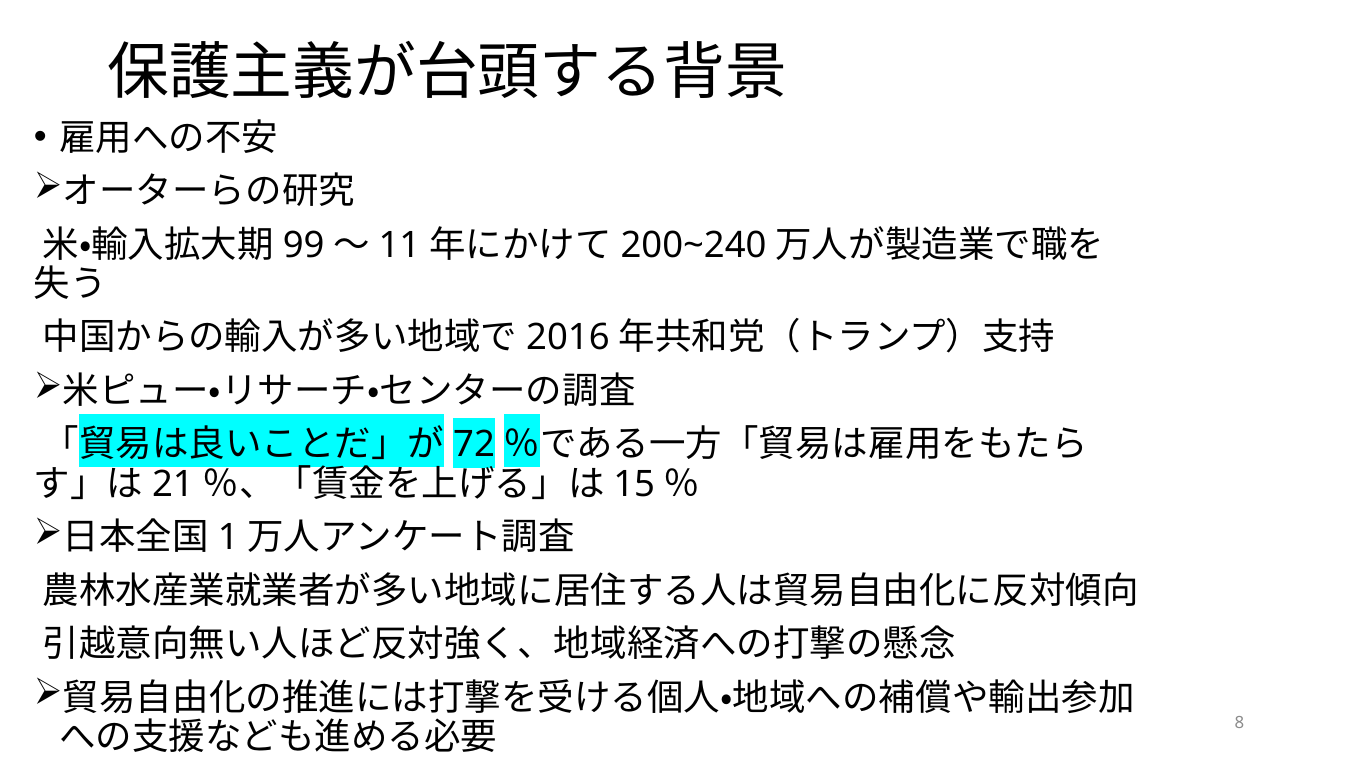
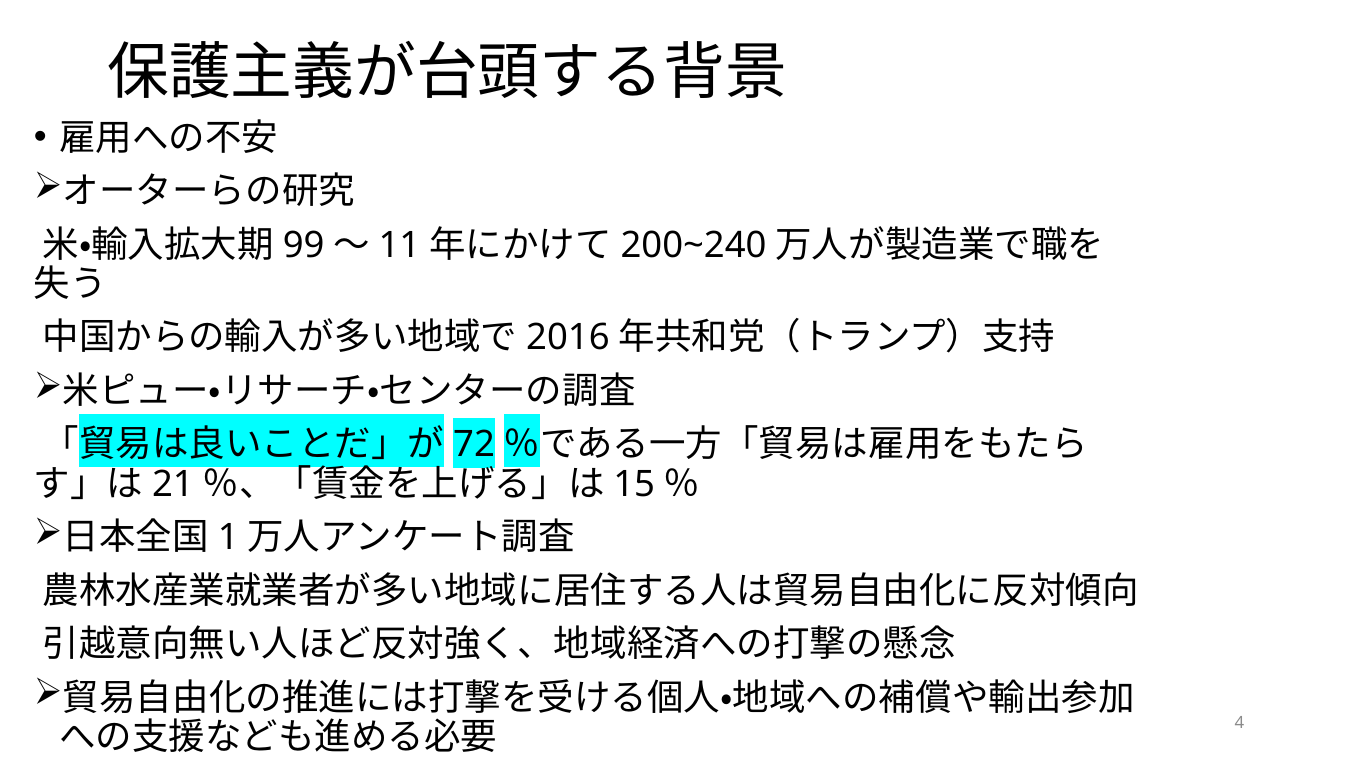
8: 8 -> 4 (1239, 722)
